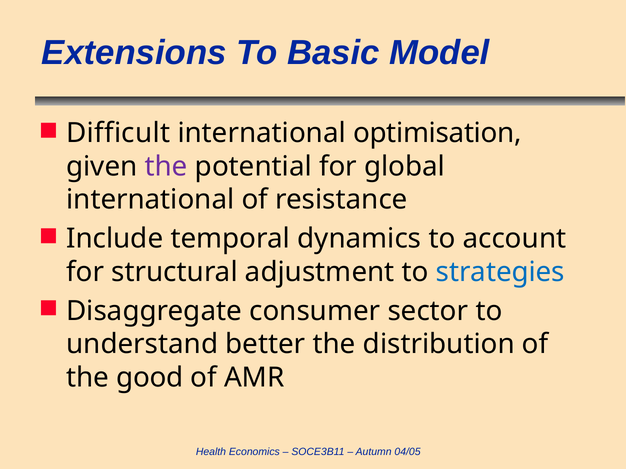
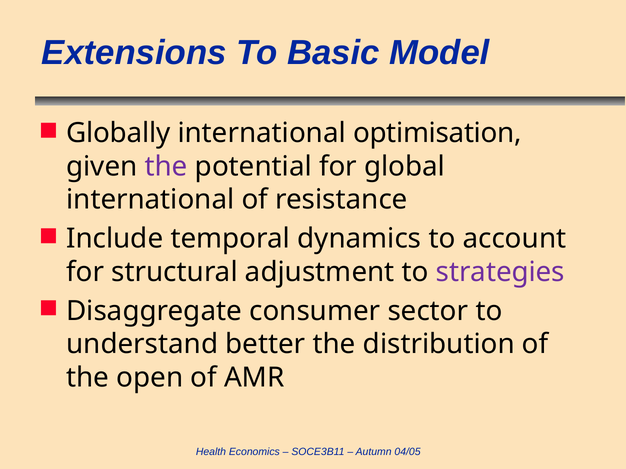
Difficult: Difficult -> Globally (118, 133)
strategies colour: blue -> purple (500, 272)
good: good -> open (150, 378)
